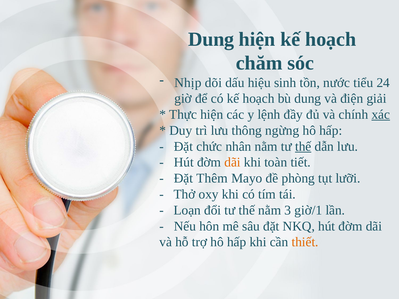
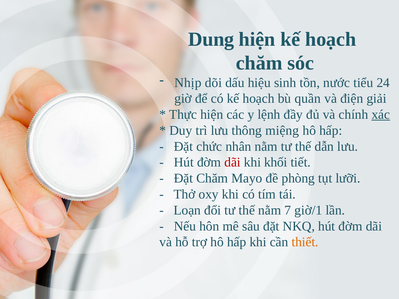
bù dung: dung -> quần (308, 99)
ngừng: ngừng -> miệng (282, 131)
thế underline: present -> none (303, 147)
dãi colour: orange -> red (232, 162)
toàn: toàn -> khối (276, 162)
Đặt Thêm: Thêm -> Chăm (212, 178)
3: 3 -> 7 (288, 210)
